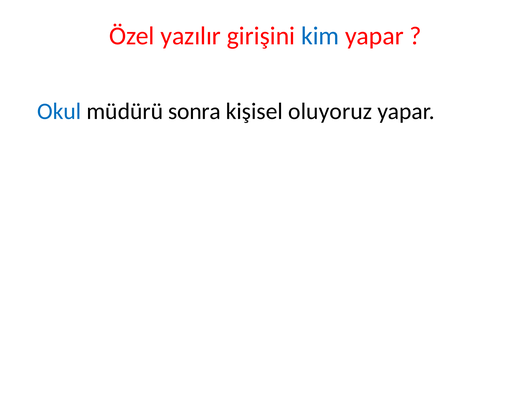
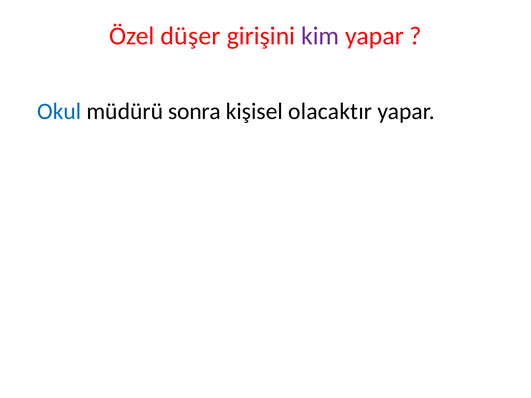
yazılır: yazılır -> düşer (190, 36)
kim colour: blue -> purple (320, 36)
oluyoruz: oluyoruz -> olacaktır (330, 111)
